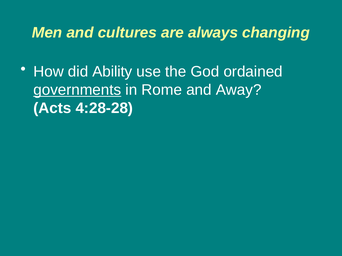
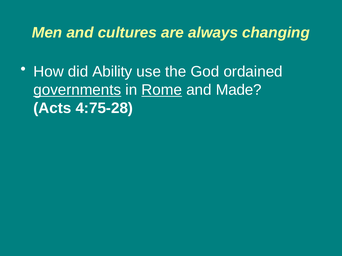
Rome underline: none -> present (162, 90)
Away: Away -> Made (239, 90)
4:28-28: 4:28-28 -> 4:75-28 (104, 108)
